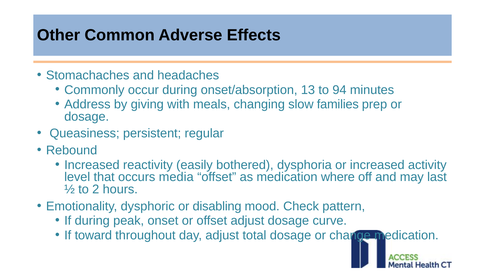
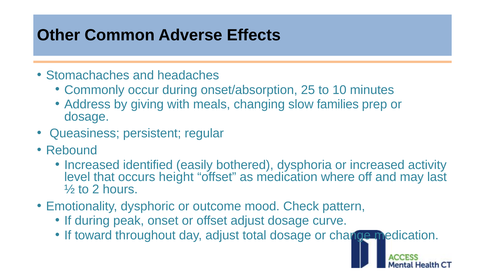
13: 13 -> 25 (308, 90)
94: 94 -> 10 (339, 90)
reactivity: reactivity -> identified (148, 165)
media: media -> height (176, 177)
disabling: disabling -> outcome (217, 206)
